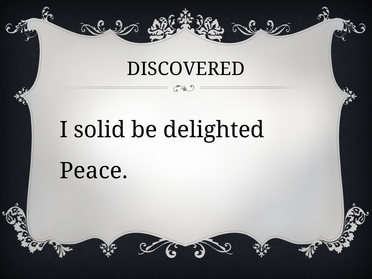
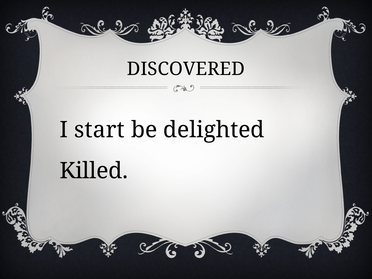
solid: solid -> start (99, 130)
Peace: Peace -> Killed (94, 171)
